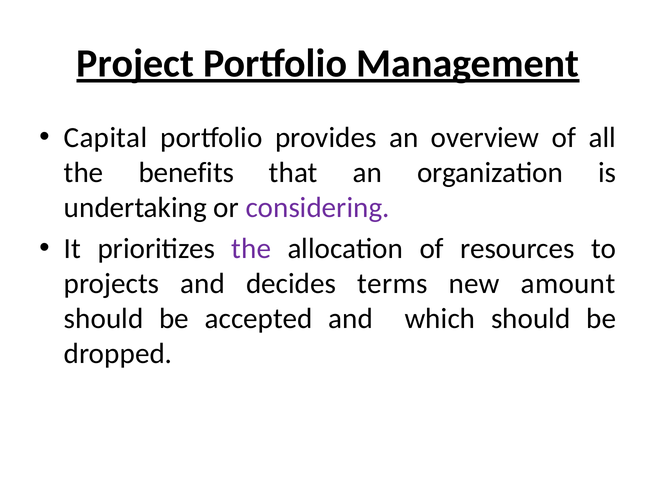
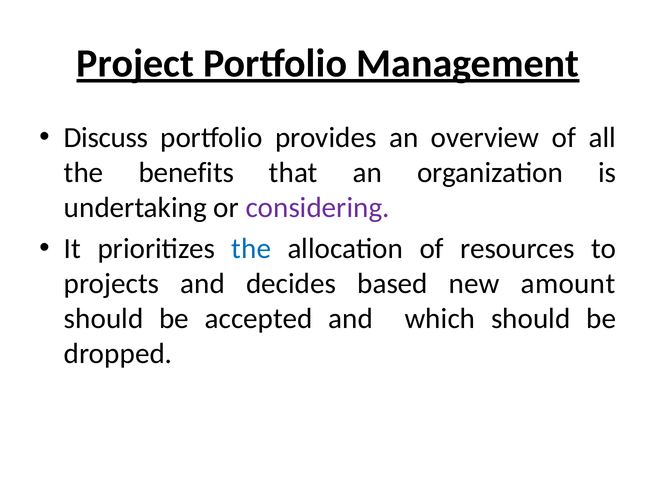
Capital: Capital -> Discuss (106, 138)
the colour: purple -> blue (251, 248)
terms: terms -> based (393, 283)
